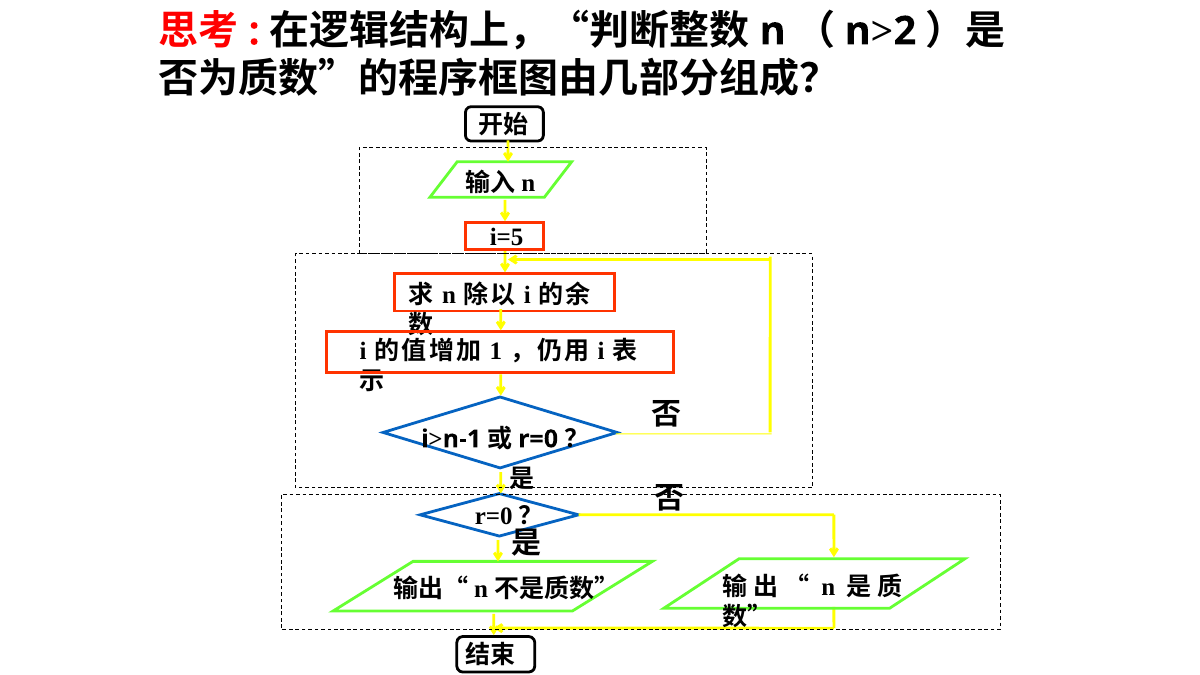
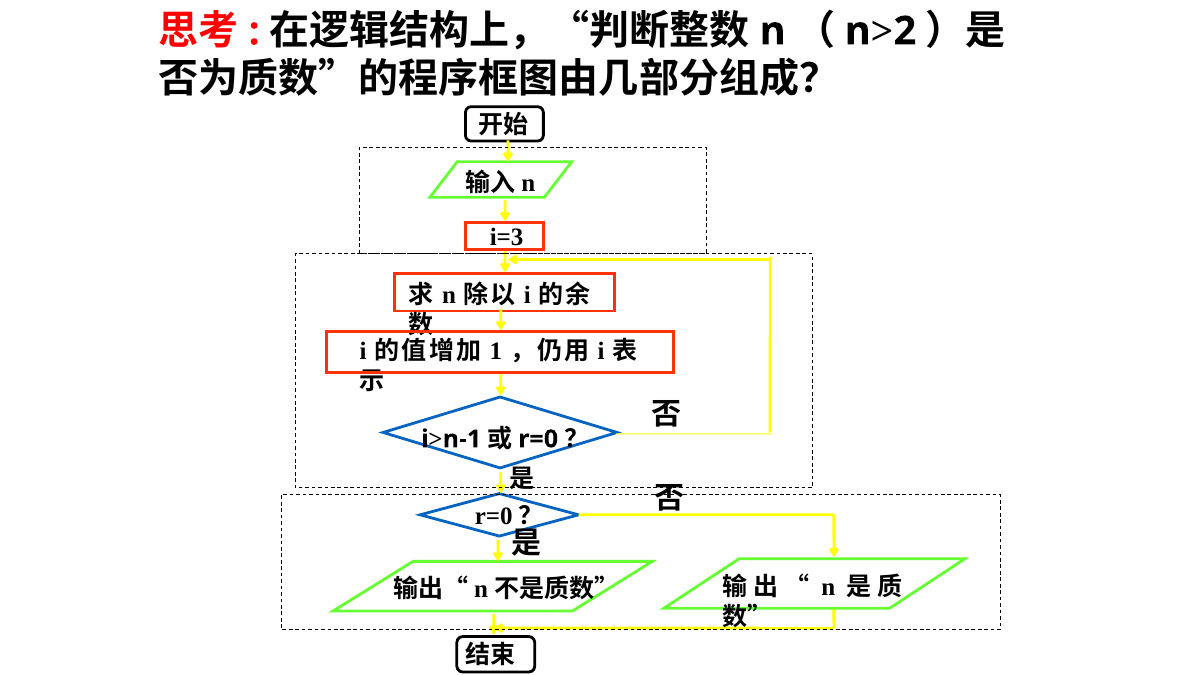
i=5: i=5 -> i=3 (507, 237)
